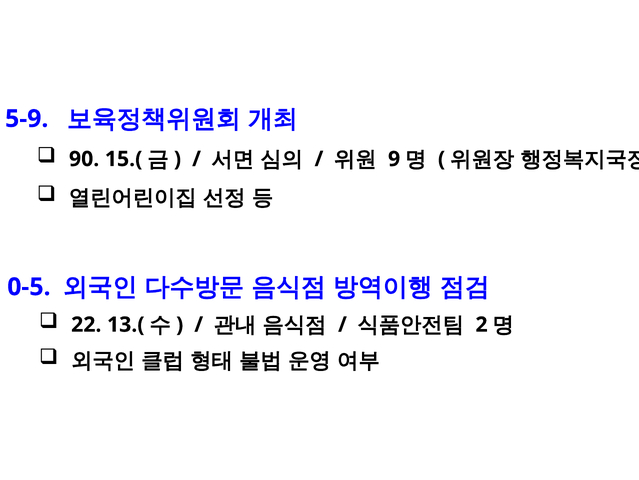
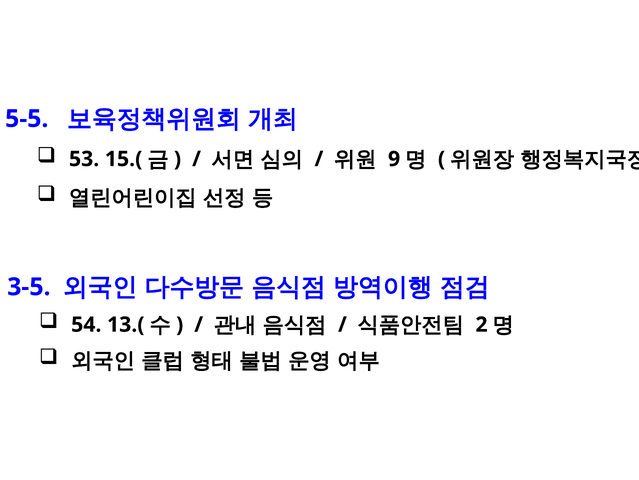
5-9: 5-9 -> 5-5 (27, 119)
90: 90 -> 53 (84, 159)
0-5: 0-5 -> 3-5 (29, 287)
22: 22 -> 54 (86, 324)
